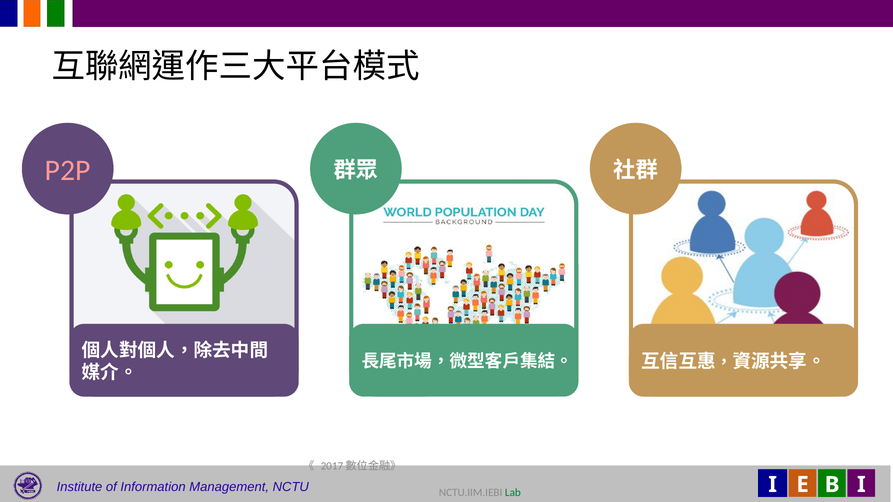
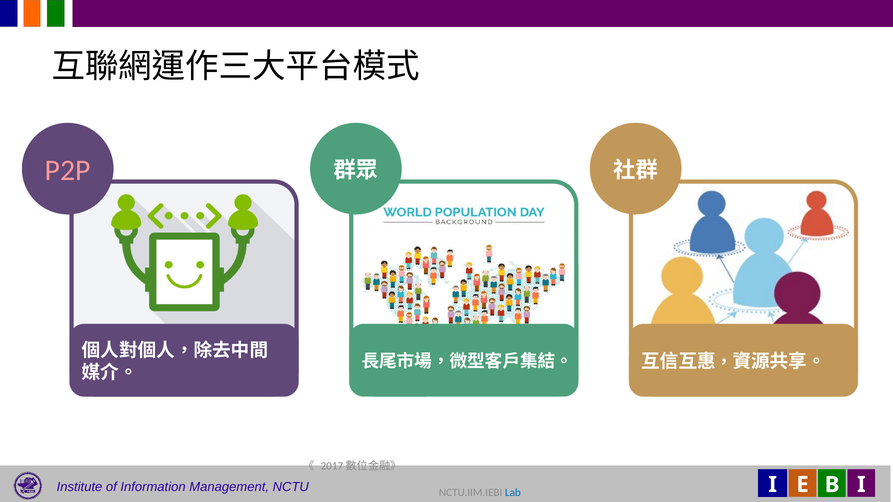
Lab colour: green -> blue (513, 493)
